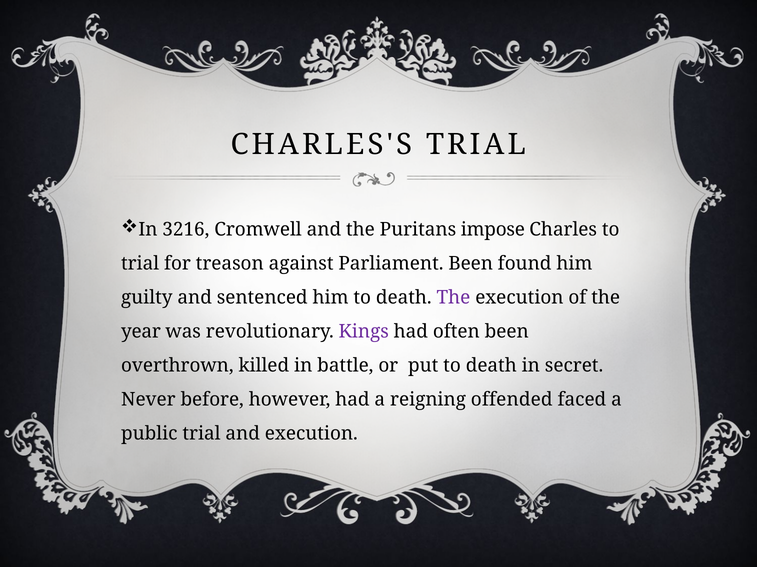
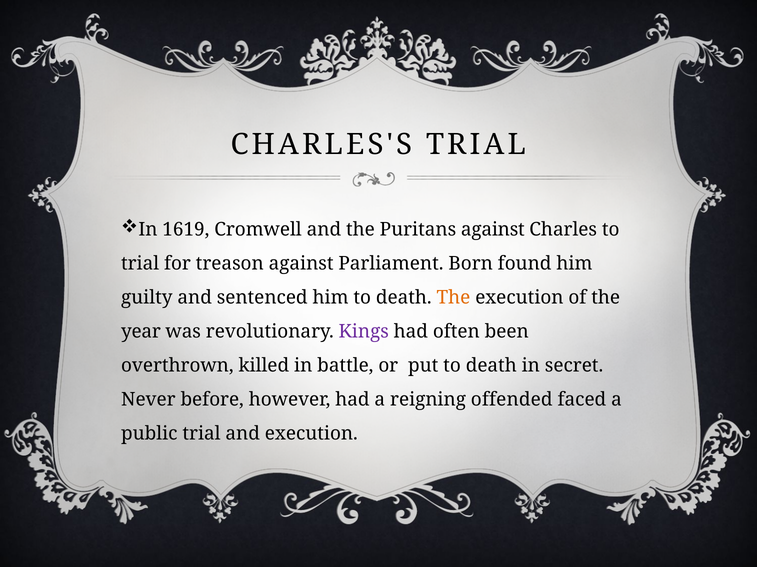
3216: 3216 -> 1619 (186, 230)
Puritans impose: impose -> against (493, 230)
Parliament Been: Been -> Born (471, 264)
The colour: purple -> orange (453, 298)
